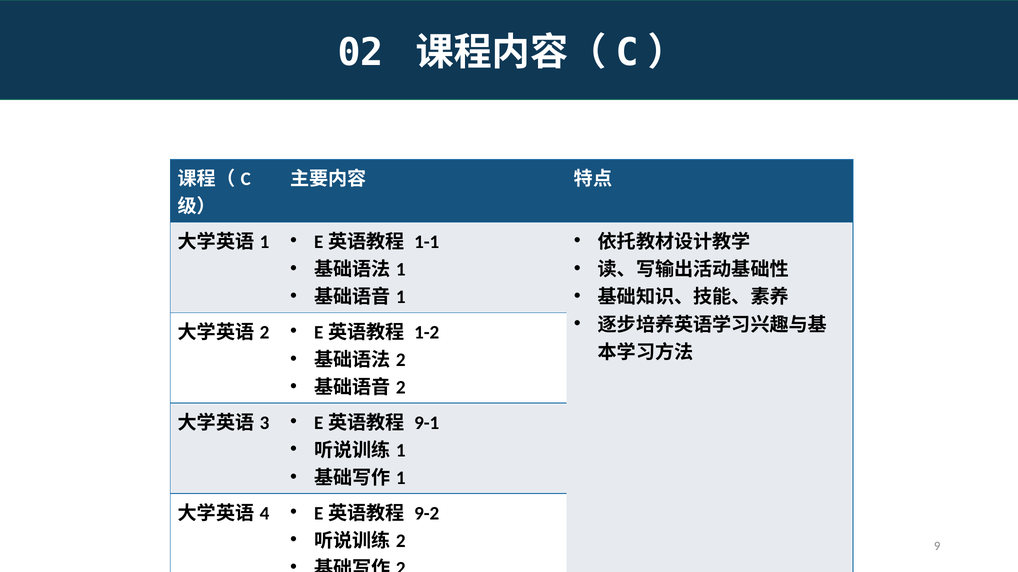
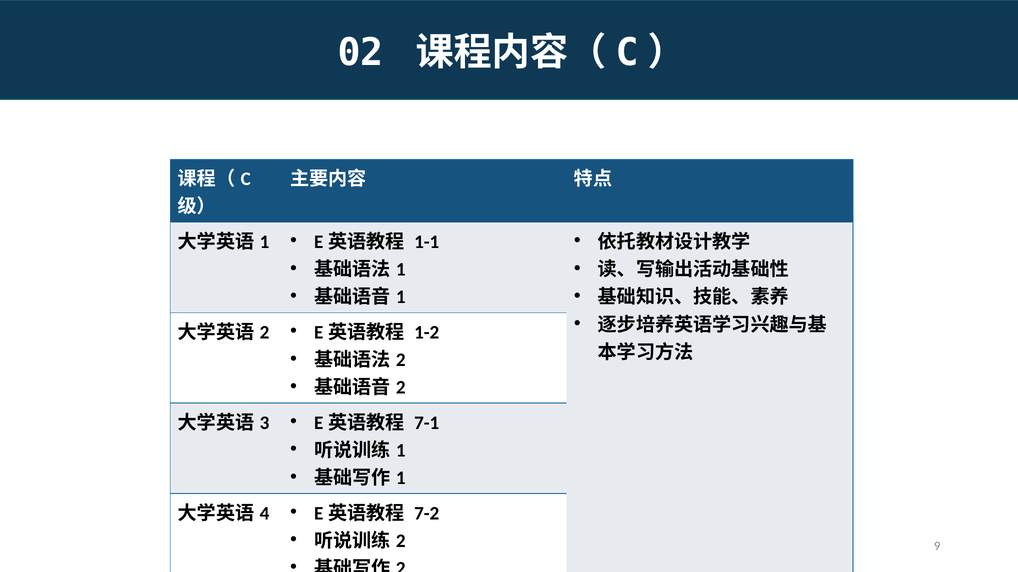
9-1: 9-1 -> 7-1 (427, 423)
9-2: 9-2 -> 7-2 (427, 514)
